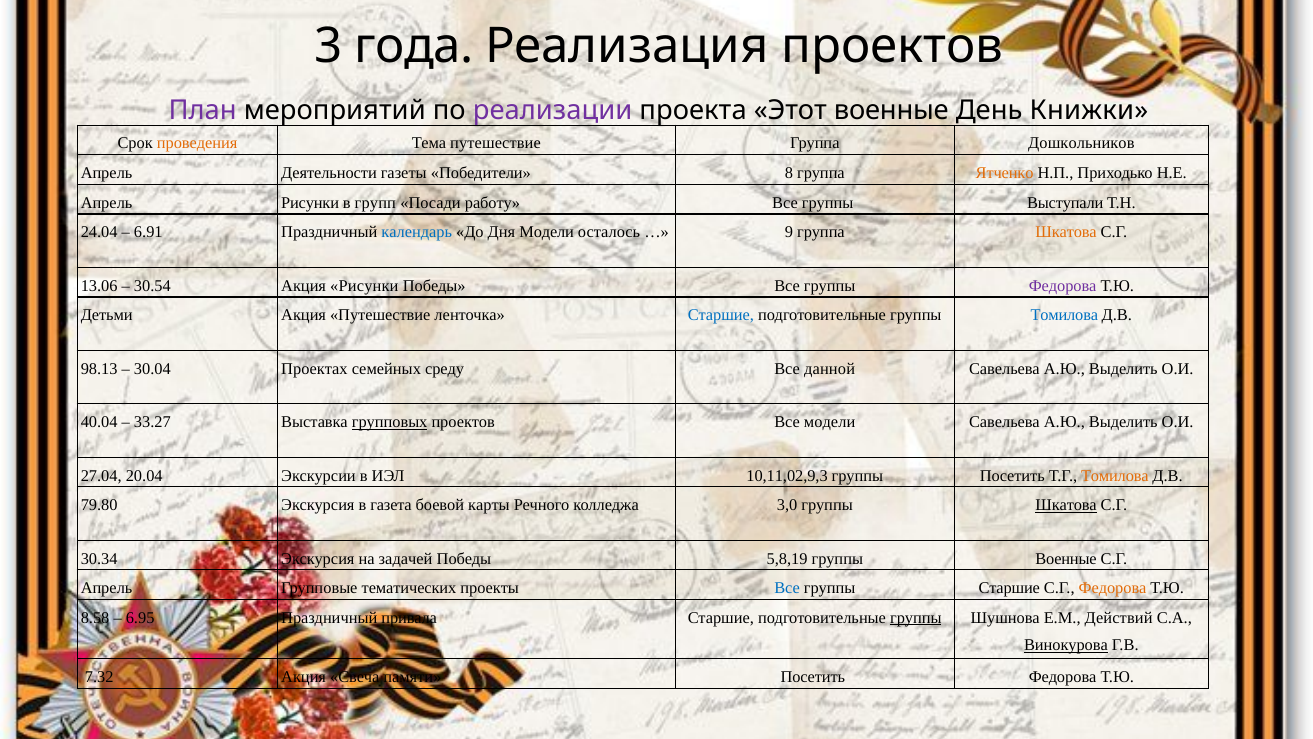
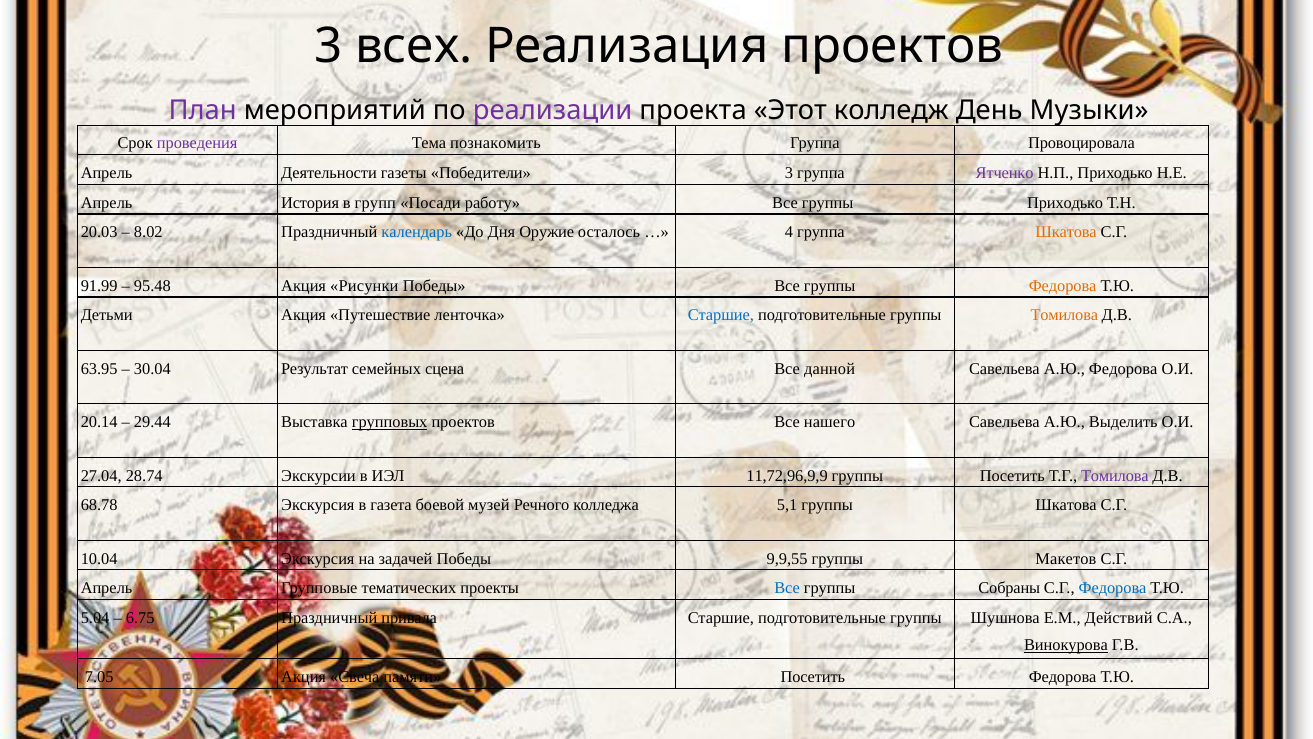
года: года -> всех (414, 47)
Этот военные: военные -> колледж (891, 110)
Книжки: Книжки -> Музыки (1089, 110)
проведения colour: orange -> purple (197, 143)
Тема путешествие: путешествие -> познакомить (495, 143)
Дошкольников: Дошкольников -> Провоцировала (1081, 143)
Победители 8: 8 -> 3 (789, 173)
Ятченко colour: orange -> purple (1005, 173)
Апрель Рисунки: Рисунки -> История (310, 203)
группы Выступали: Выступали -> Приходько (1065, 203)
24.04: 24.04 -> 20.03 (99, 232)
6.91: 6.91 -> 8.02 (148, 232)
Дня Модели: Модели -> Оружие (547, 232)
9: 9 -> 4 (789, 232)
13.06: 13.06 -> 91.99 (99, 286)
30.54: 30.54 -> 95.48 (152, 286)
Федорова colour: purple -> orange (1063, 286)
Томилова colour: blue -> orange (1064, 315)
98.13: 98.13 -> 63.95 (99, 369)
Проектах: Проектах -> Результат (315, 369)
среду: среду -> сцена (445, 369)
Выделить: Выделить -> Федорова (1123, 369)
40.04: 40.04 -> 20.14 (99, 422)
33.27: 33.27 -> 29.44 (152, 422)
Все модели: модели -> нашего (830, 422)
20.04: 20.04 -> 28.74 (144, 475)
10,11,02,9,3: 10,11,02,9,3 -> 11,72,96,9,9 (787, 475)
Томилова colour: orange -> purple (1115, 475)
79.80: 79.80 -> 68.78 (99, 505)
карты: карты -> музей (489, 505)
3,0: 3,0 -> 5,1 (787, 505)
Шкатова underline: present -> none (1066, 505)
30.34: 30.34 -> 10.04 (99, 558)
5,8,19: 5,8,19 -> 9,9,55 (787, 558)
группы Военные: Военные -> Макетов (1066, 558)
группы Старшие: Старшие -> Собраны (1009, 588)
Федорова colour: orange -> blue (1113, 588)
8.58: 8.58 -> 5.04 (95, 617)
6.95: 6.95 -> 6.75 (140, 617)
группы underline: present -> none (916, 617)
7.32: 7.32 -> 7.05 (99, 677)
